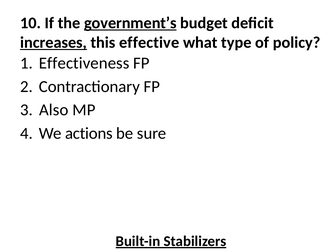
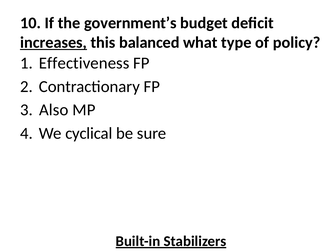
government’s underline: present -> none (130, 23)
effective: effective -> balanced (149, 42)
actions: actions -> cyclical (89, 133)
